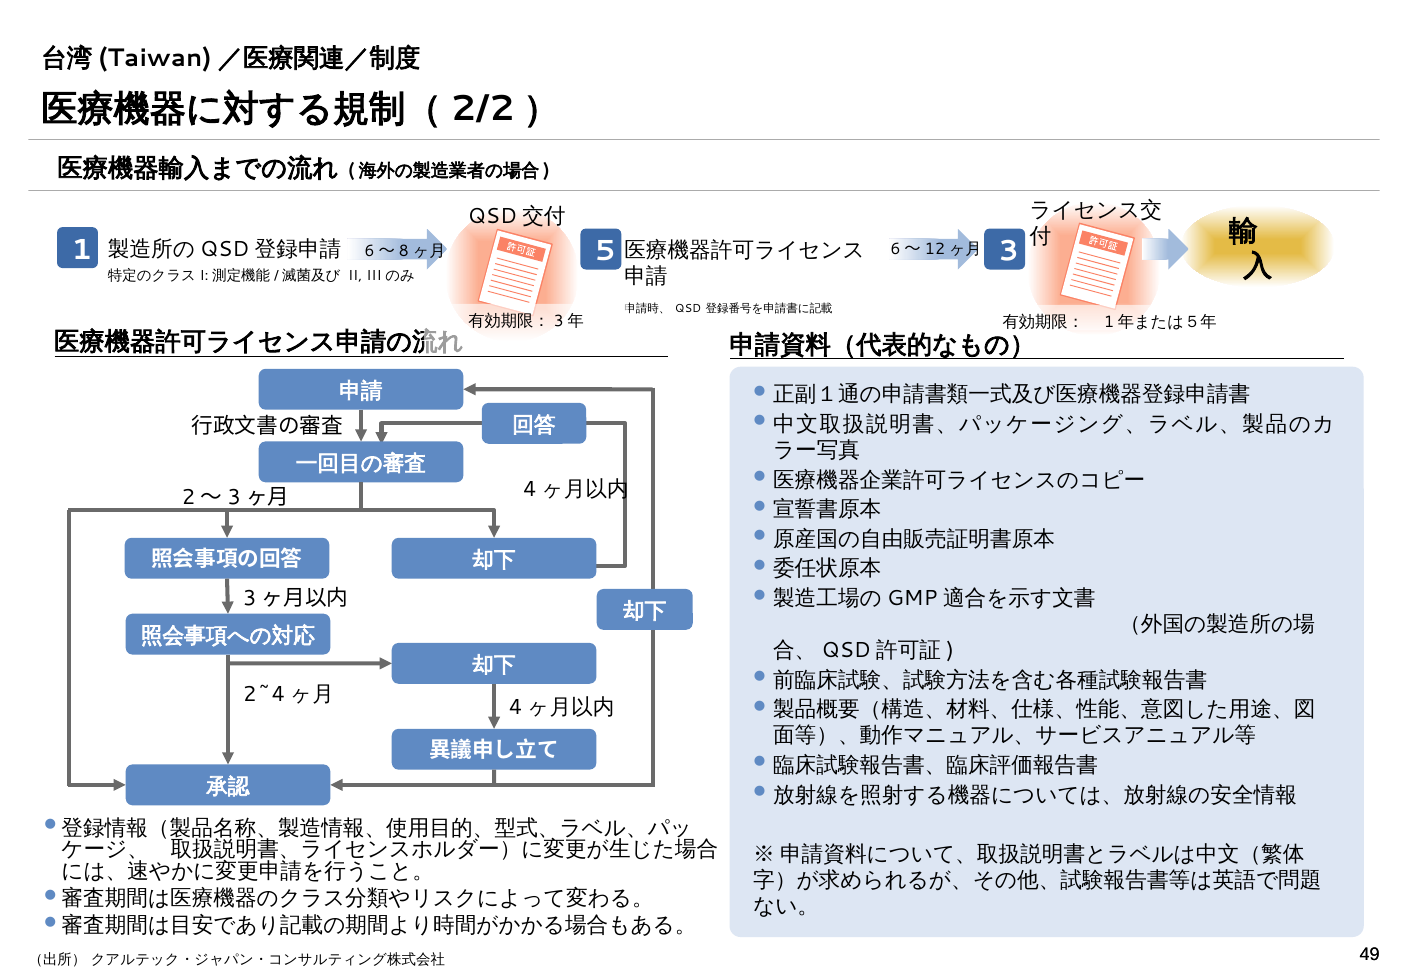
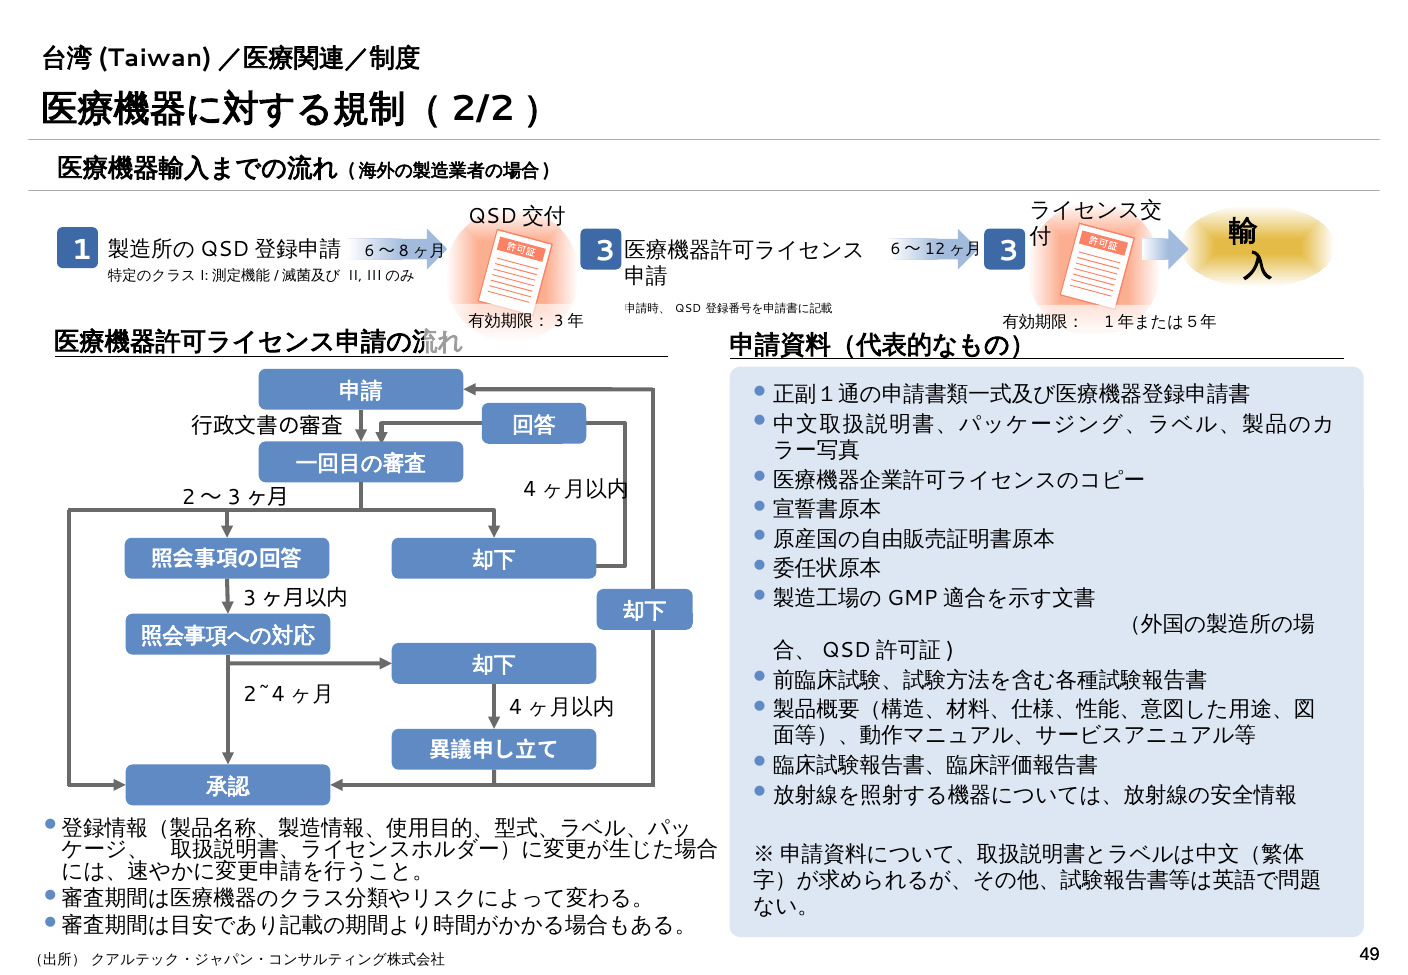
1 5: 5 -> 3 (605, 251)
